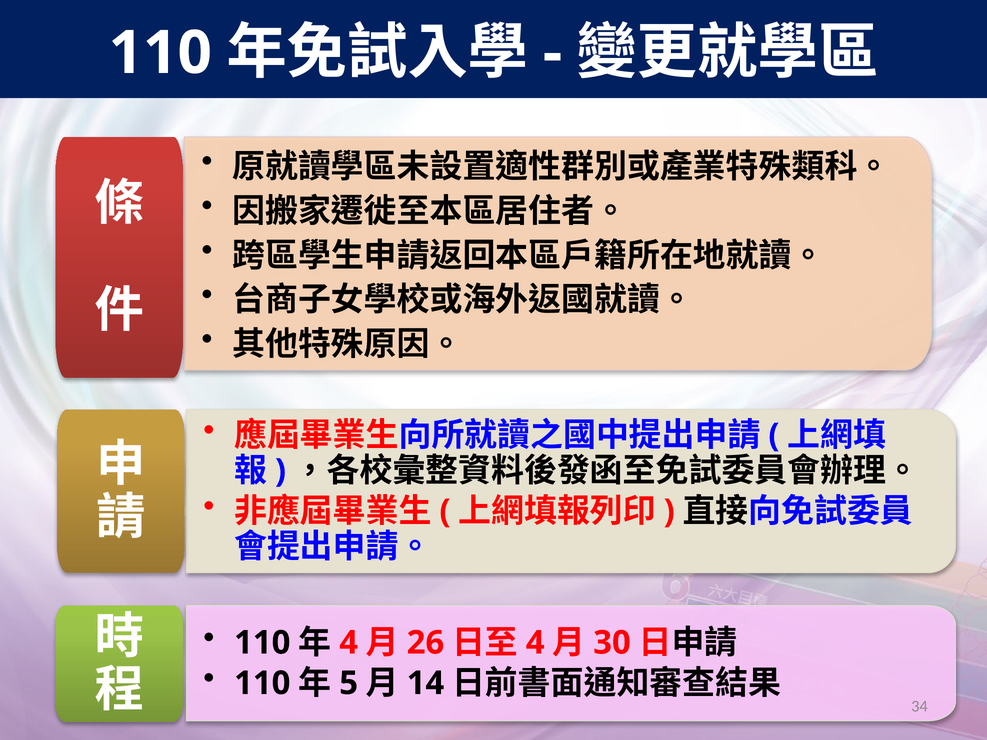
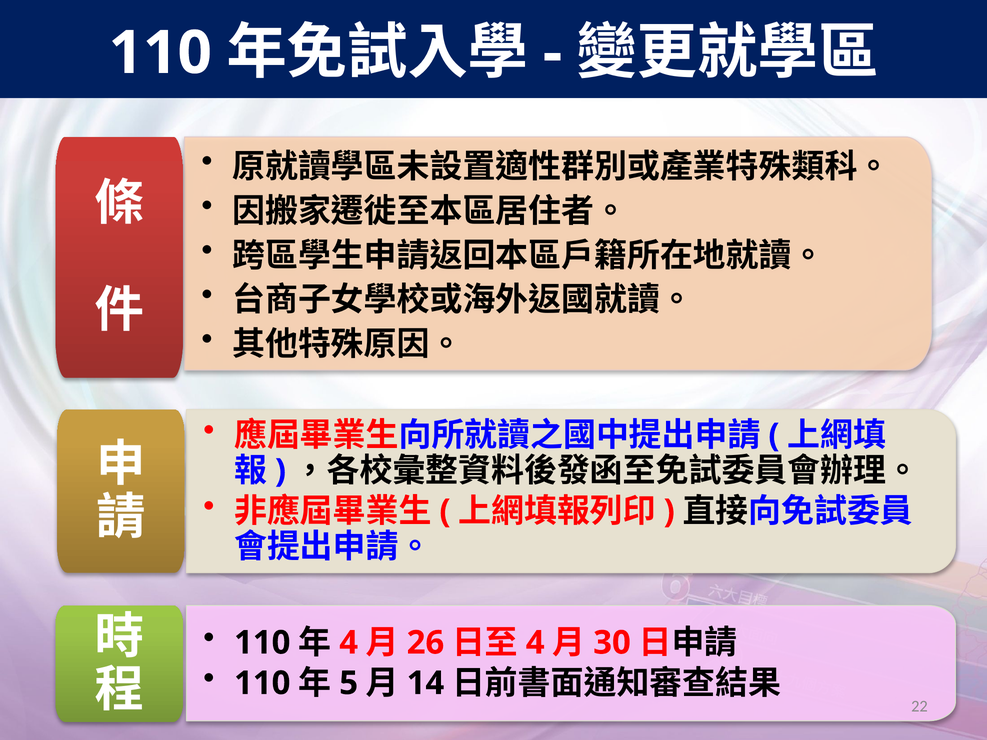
34: 34 -> 22 (919, 707)
